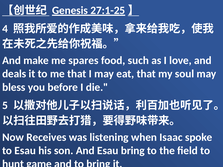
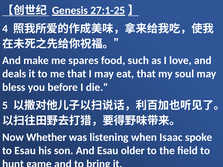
Receives: Receives -> Whether (46, 137)
Esau bring: bring -> older (133, 151)
